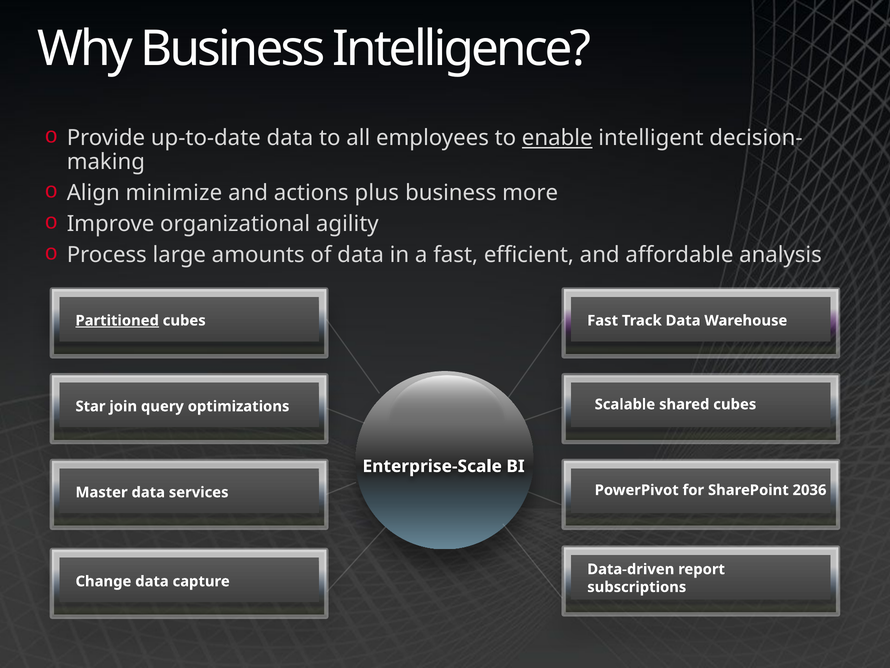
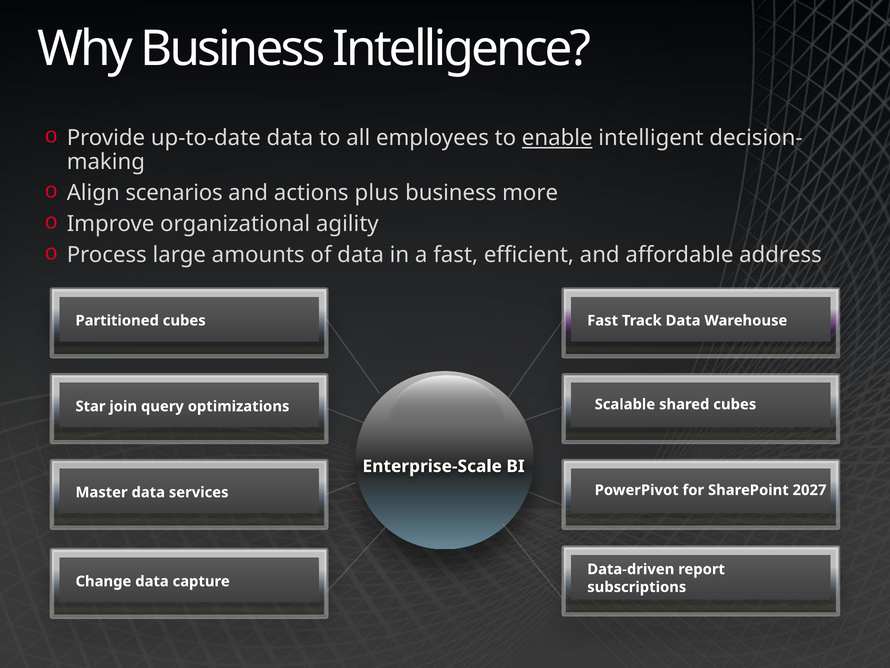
minimize: minimize -> scenarios (174, 193)
analysis: analysis -> address (780, 255)
Partitioned underline: present -> none (117, 320)
2036: 2036 -> 2027 (810, 490)
